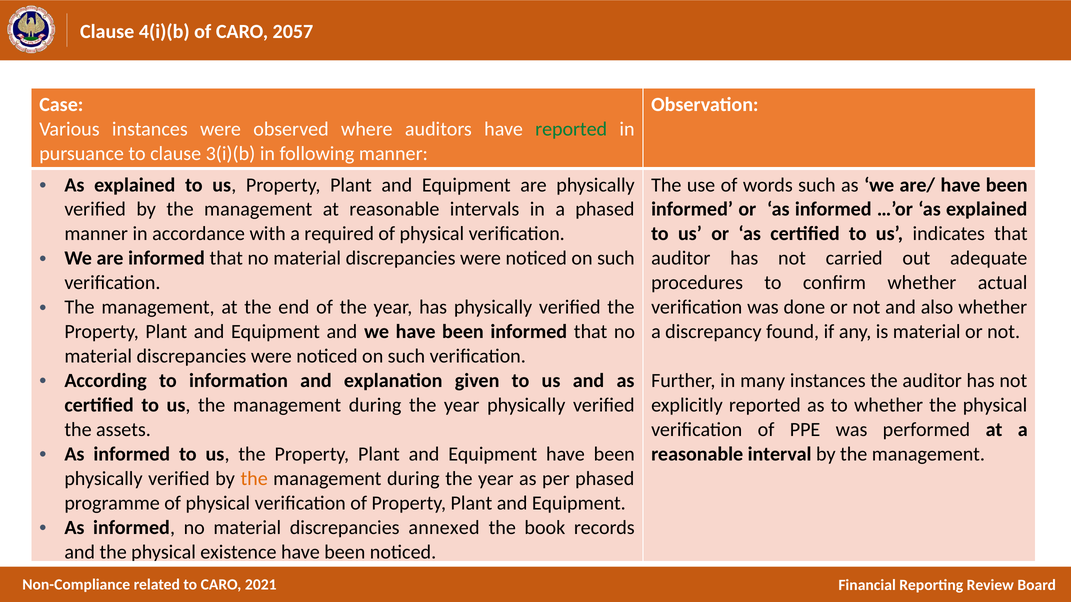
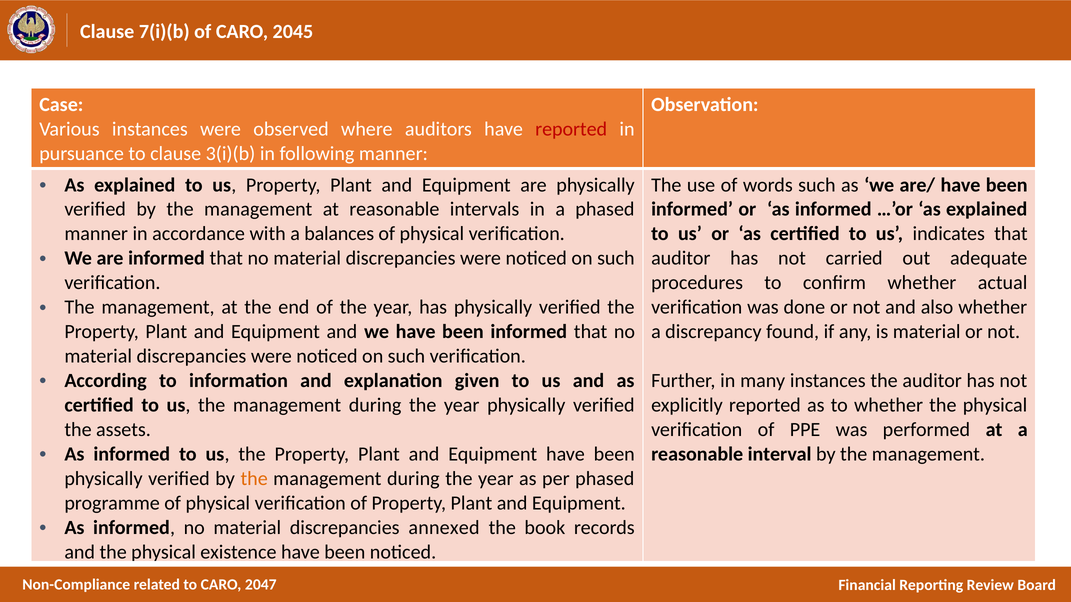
4(i)(b: 4(i)(b -> 7(i)(b (164, 32)
2057: 2057 -> 2045 (293, 32)
reported colour: green -> red (571, 129)
required: required -> balances (339, 234)
2021: 2021 -> 2047 (261, 585)
